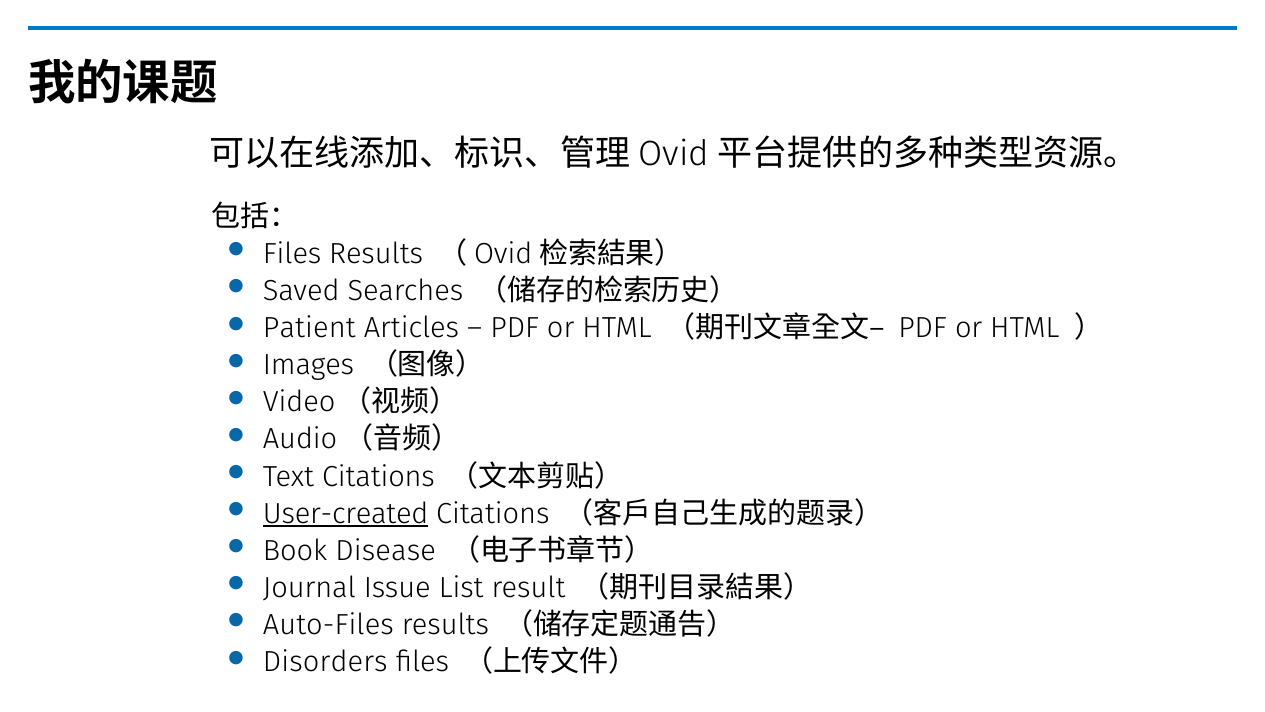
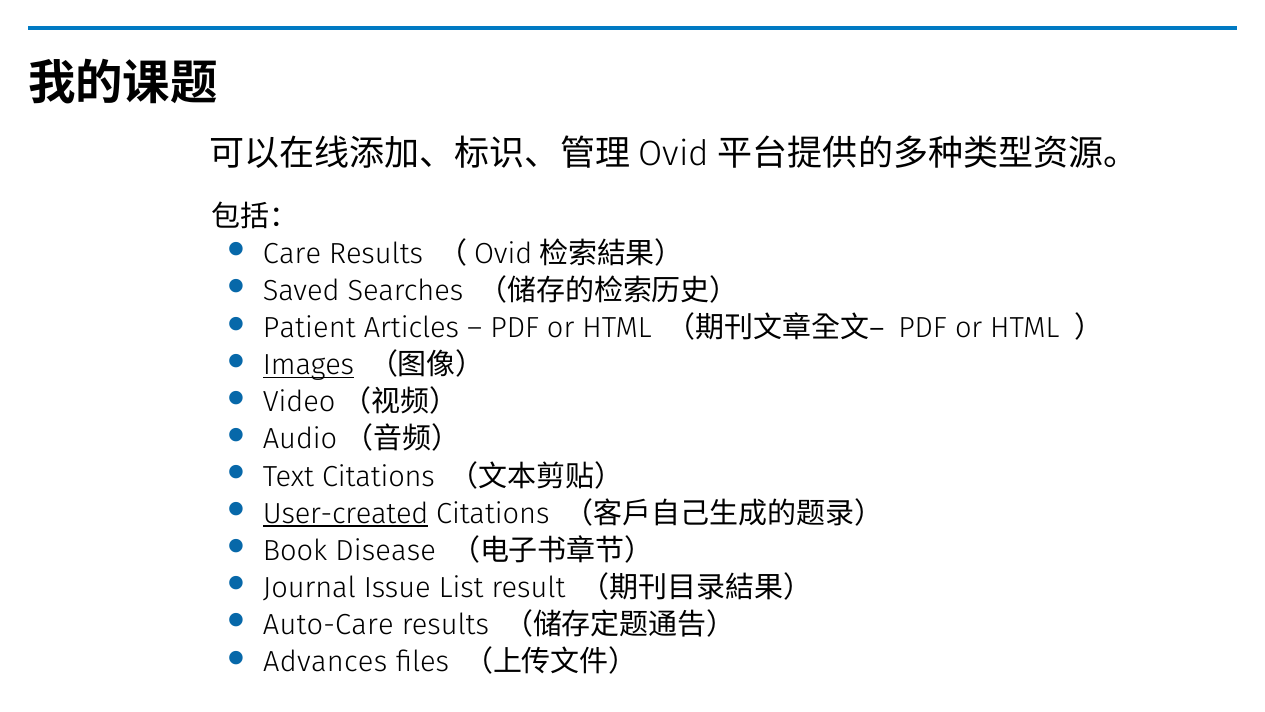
Files: Files -> Care (292, 254)
Images underline: none -> present (309, 365)
Auto-Files: Auto-Files -> Auto-Care (328, 625)
Disorders: Disorders -> Advances (325, 662)
